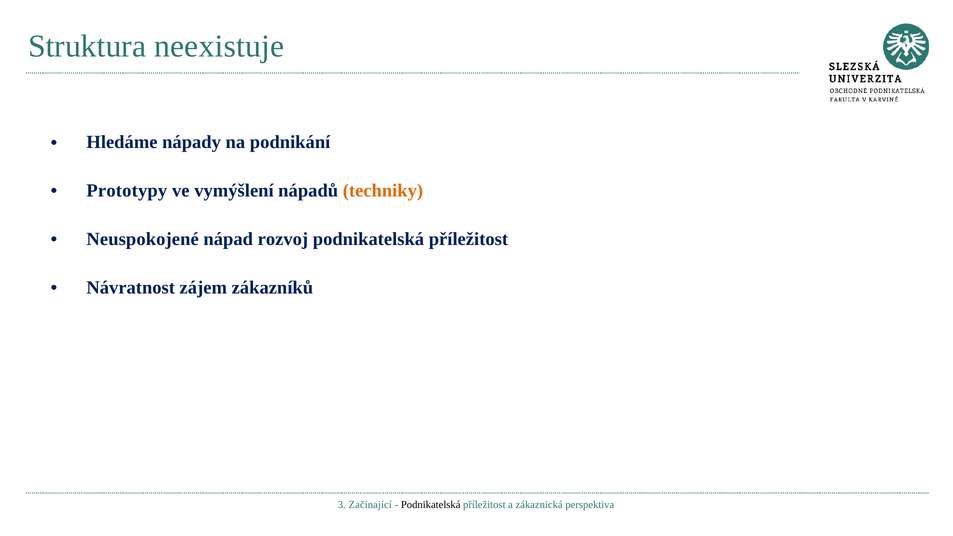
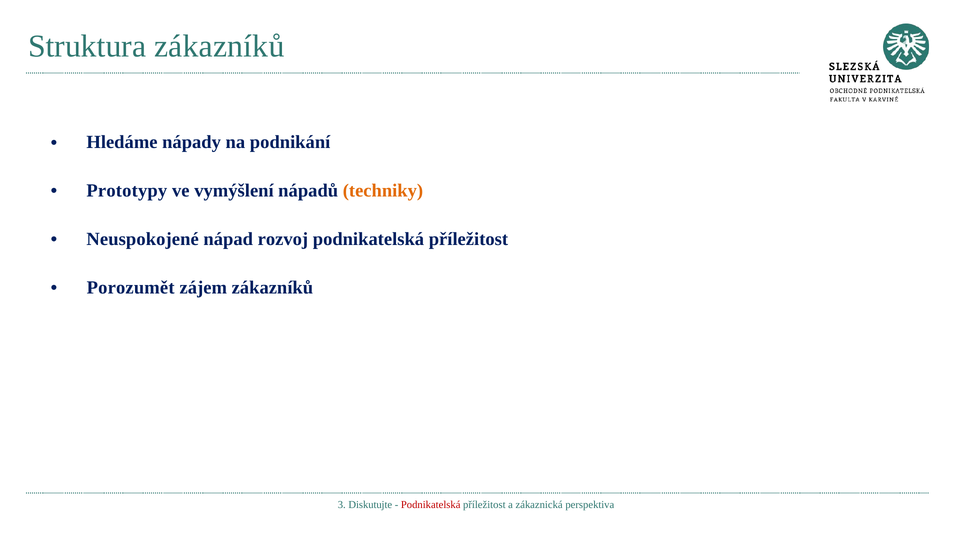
Struktura neexistuje: neexistuje -> zákazníků (219, 46)
Návratnost: Návratnost -> Porozumět (131, 287)
Začínající: Začínající -> Diskutujte (370, 505)
Podnikatelská colour: black -> red (431, 505)
